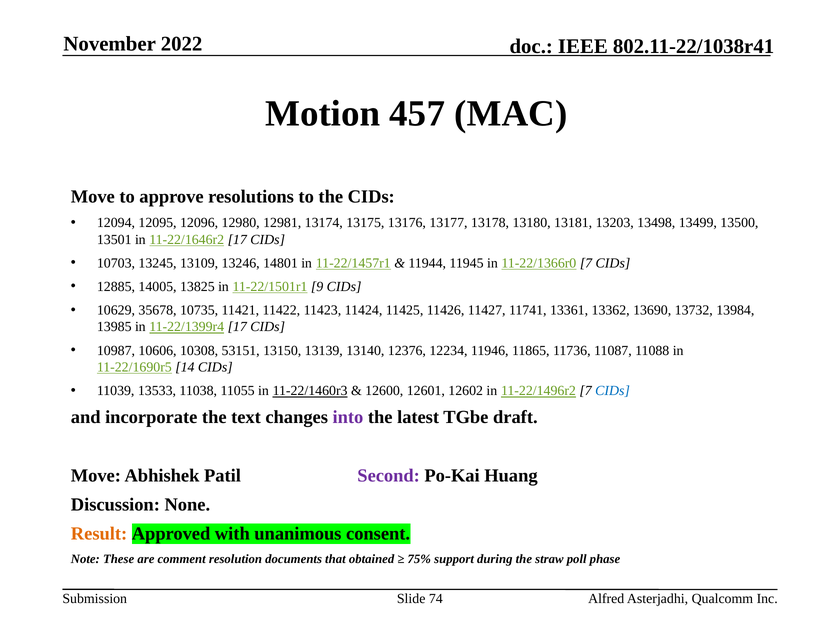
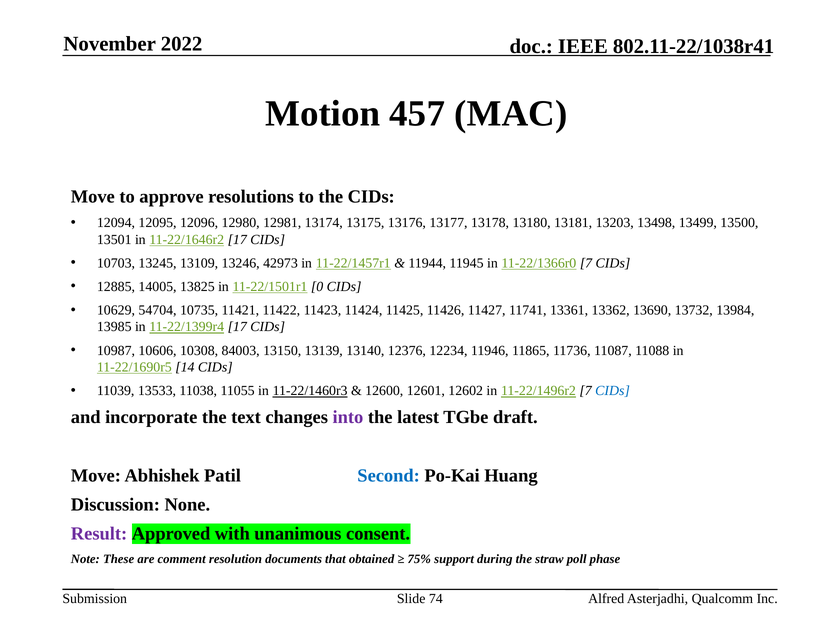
14801: 14801 -> 42973 (280, 263)
9: 9 -> 0 (317, 287)
35678: 35678 -> 54704 (158, 311)
53151: 53151 -> 84003 (241, 351)
Second colour: purple -> blue (389, 476)
Result colour: orange -> purple (99, 534)
